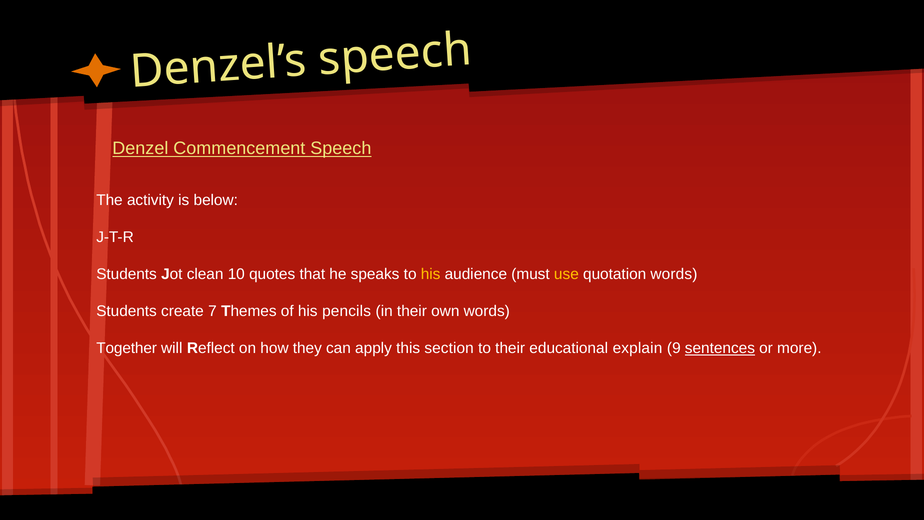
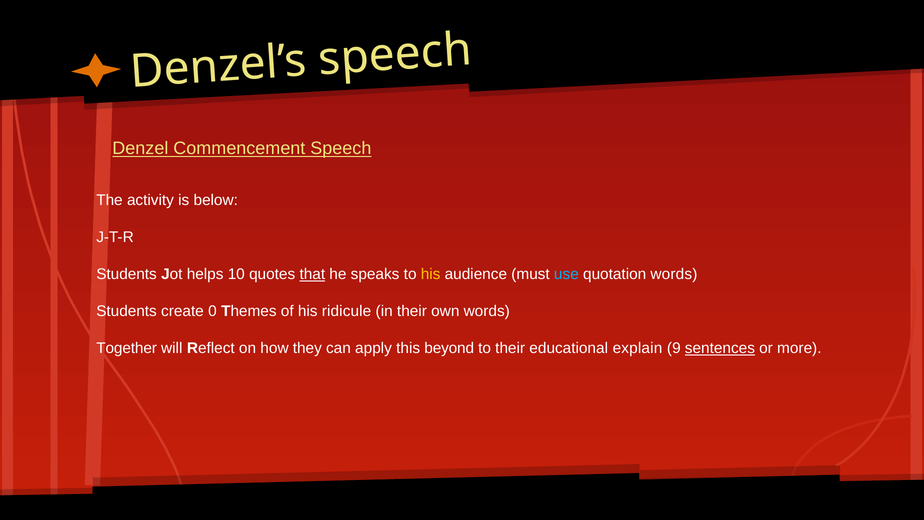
clean: clean -> helps (205, 274)
that underline: none -> present (312, 274)
use colour: yellow -> light blue (566, 274)
7: 7 -> 0 (212, 311)
pencils: pencils -> ridicule (347, 311)
section: section -> beyond (449, 348)
